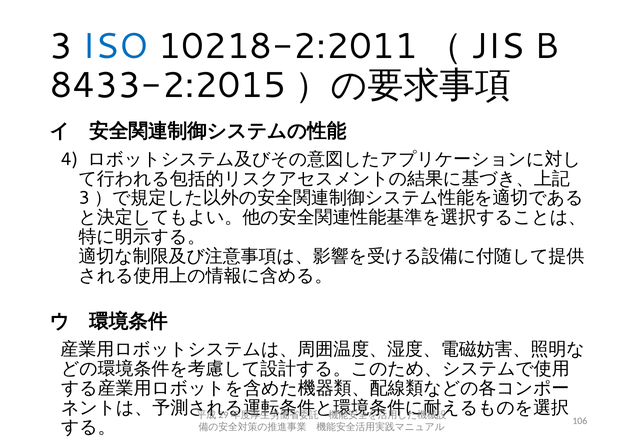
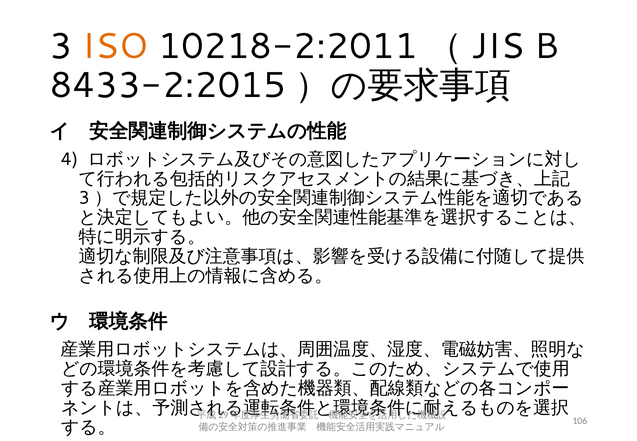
ISO colour: blue -> orange (115, 46)
